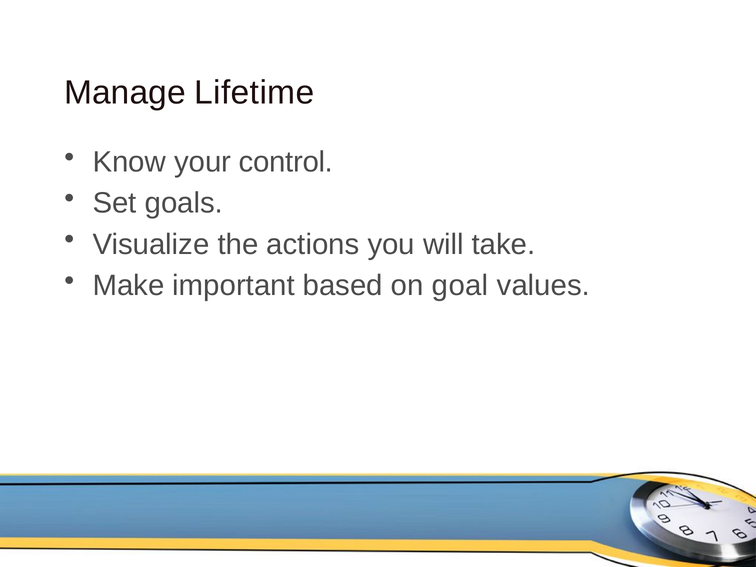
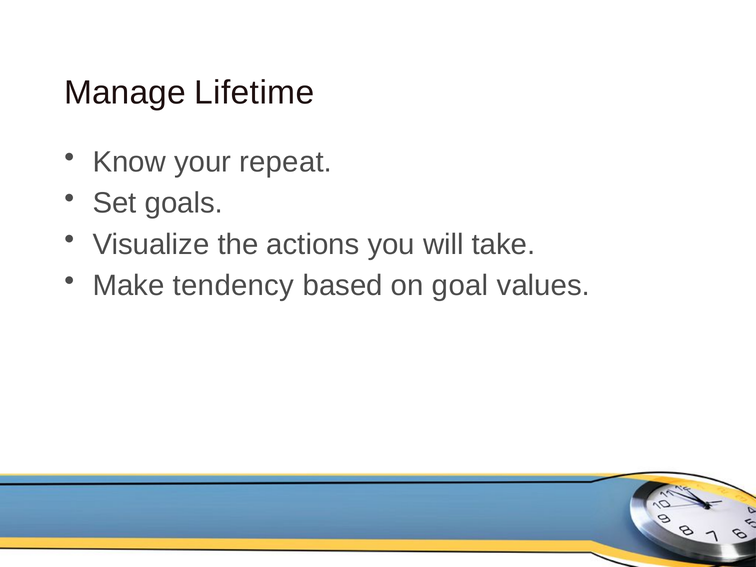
control: control -> repeat (286, 162)
important: important -> tendency (233, 286)
